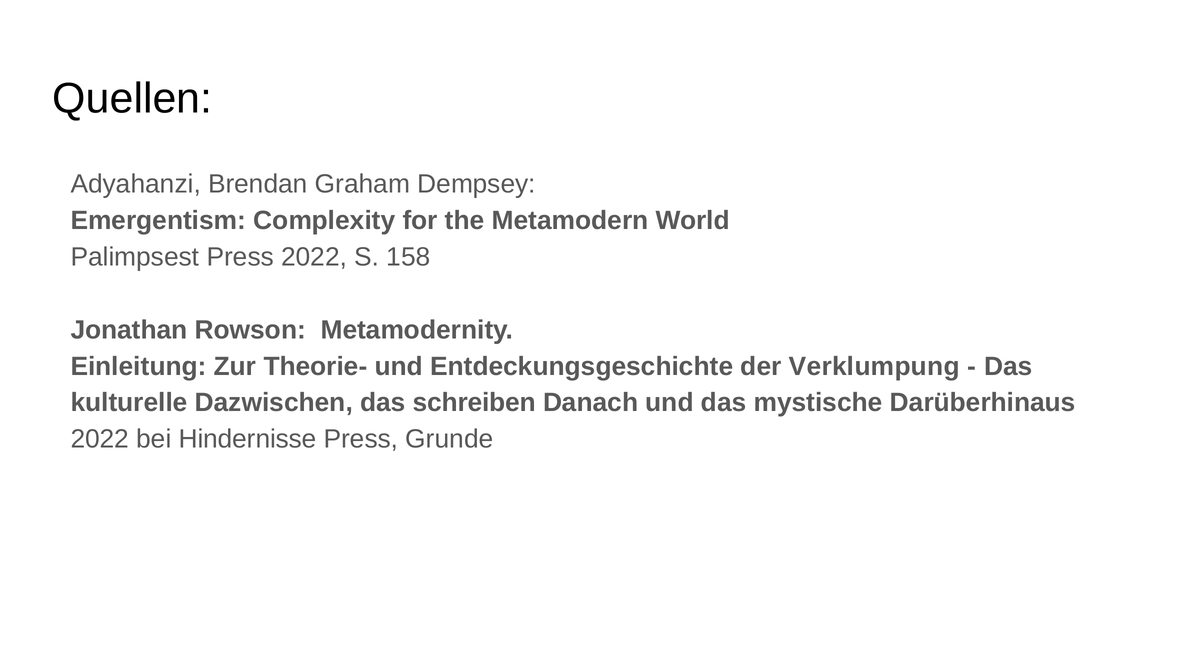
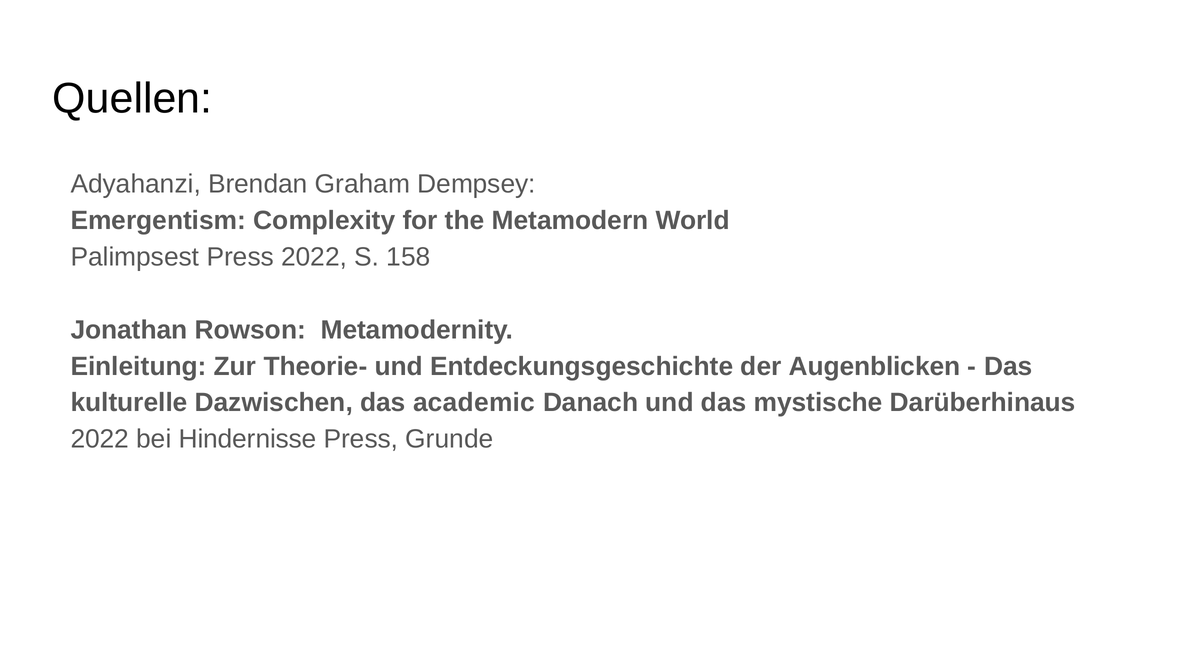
Verklumpung: Verklumpung -> Augenblicken (874, 366)
schreiben: schreiben -> academic (474, 403)
